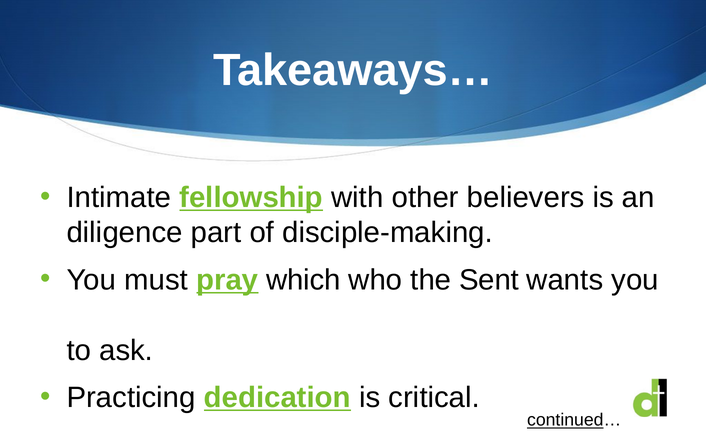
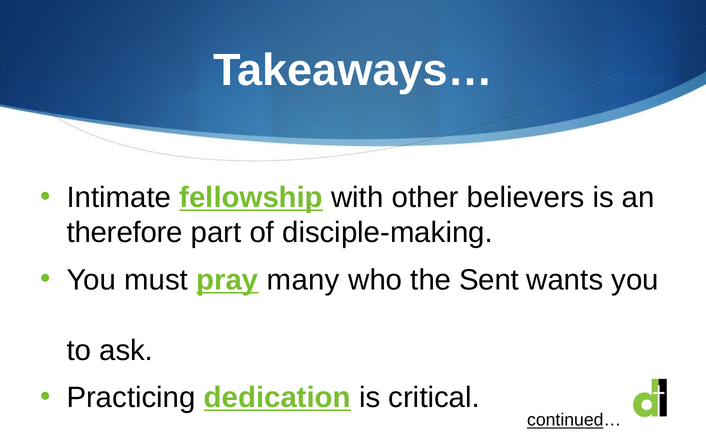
diligence: diligence -> therefore (125, 233)
which: which -> many (303, 280)
